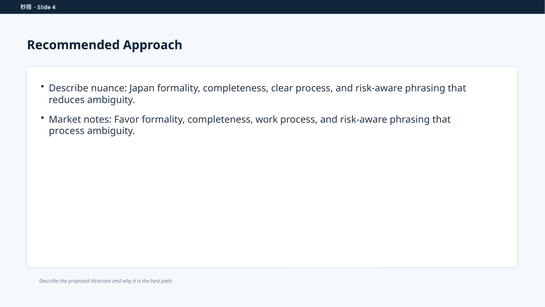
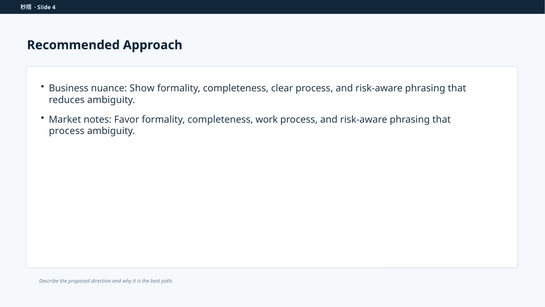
Describe: Describe -> Business (69, 88)
Japan: Japan -> Show (142, 88)
